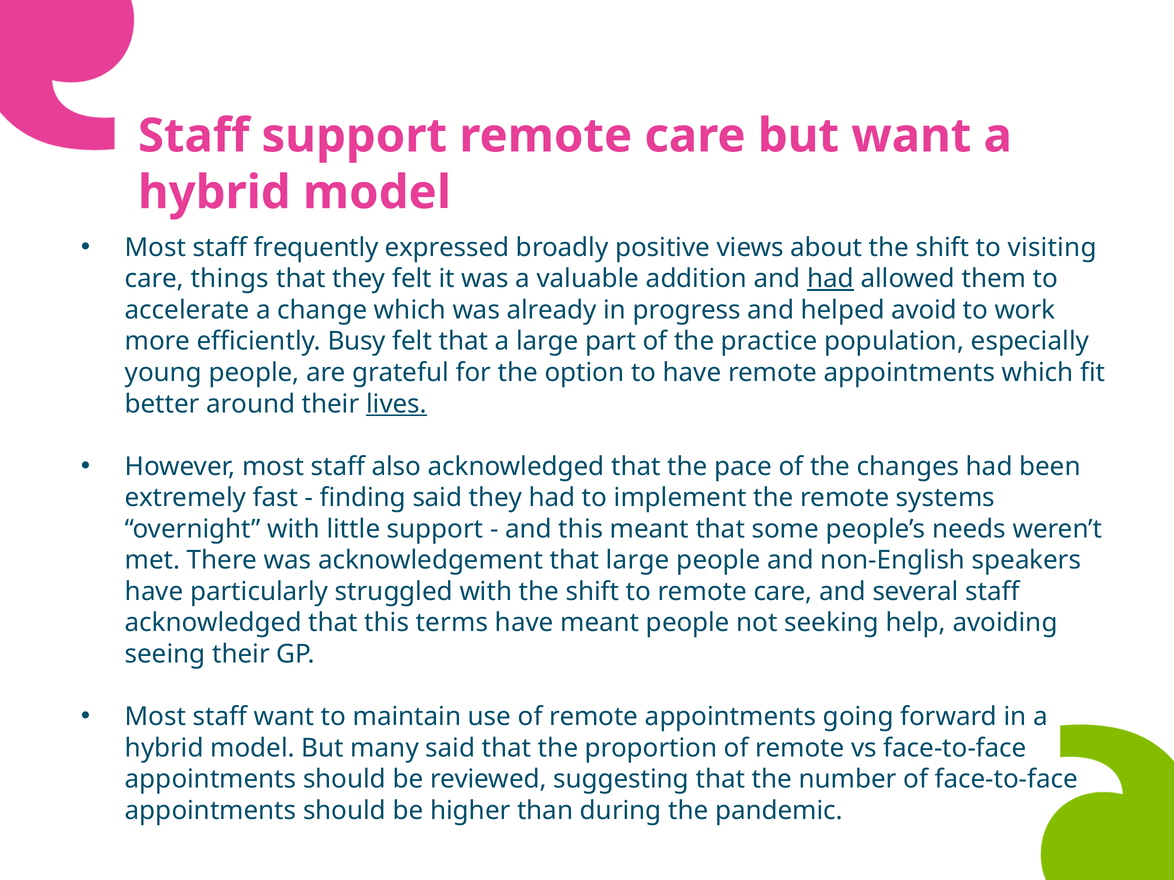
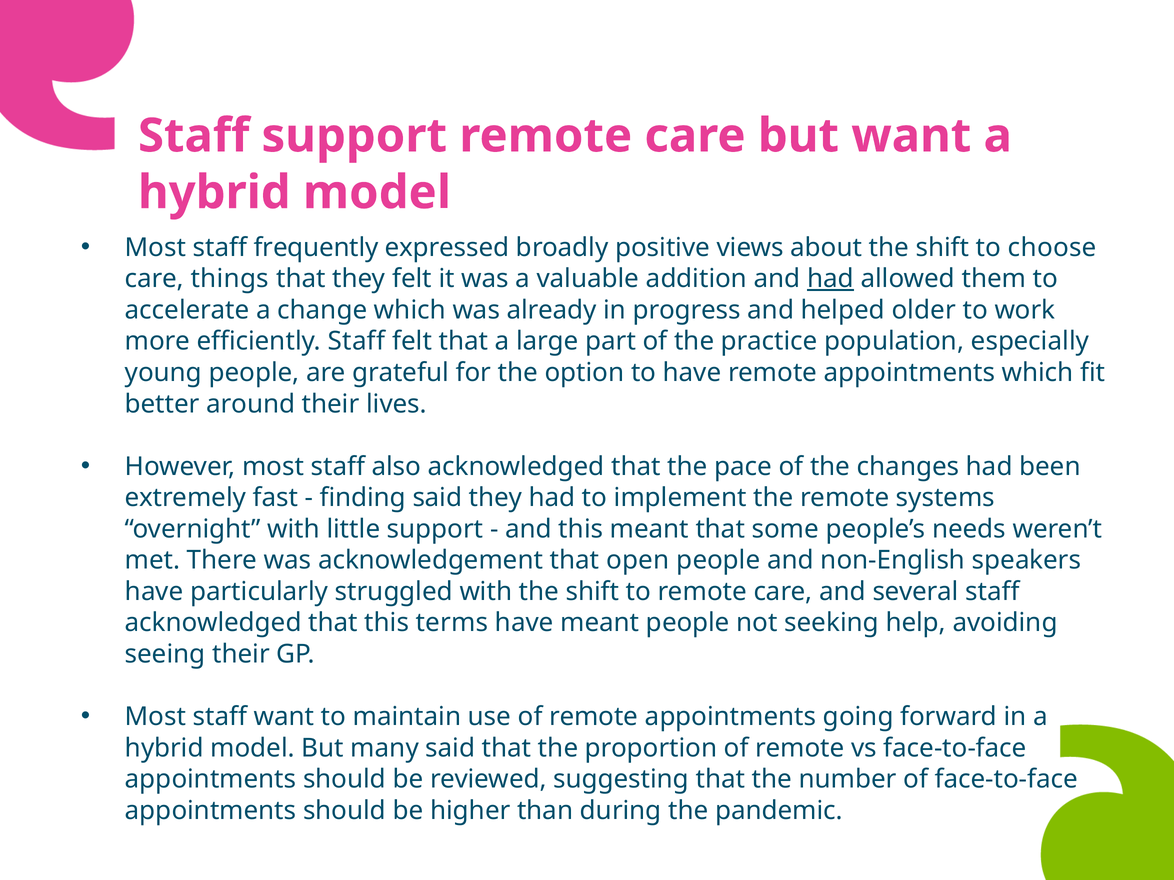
visiting: visiting -> choose (1052, 248)
avoid: avoid -> older (924, 310)
efficiently Busy: Busy -> Staff (356, 342)
lives underline: present -> none (397, 404)
that large: large -> open (638, 561)
